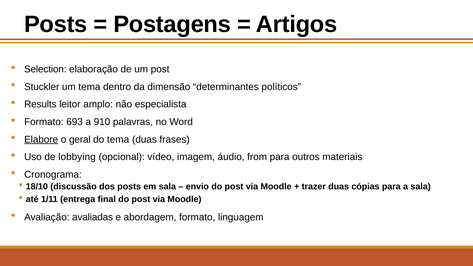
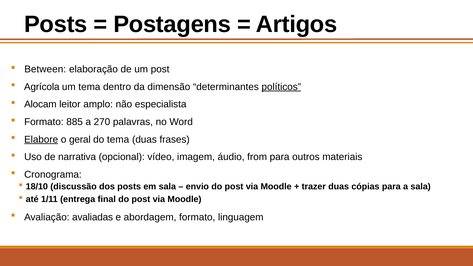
Selection: Selection -> Between (45, 69)
Stuckler: Stuckler -> Agrícola (42, 87)
políticos underline: none -> present (281, 87)
Results: Results -> Alocam (40, 104)
693: 693 -> 885 (75, 122)
910: 910 -> 270 (102, 122)
lobbying: lobbying -> narrativa (77, 157)
